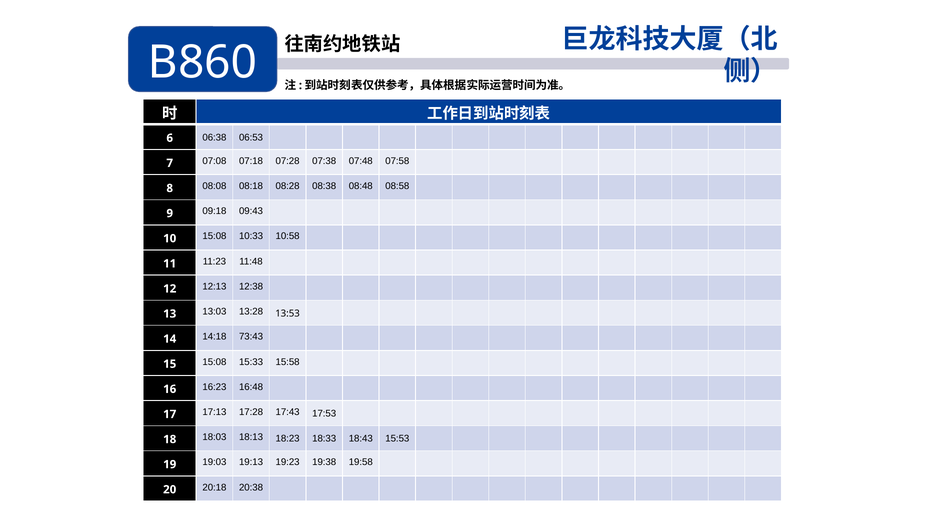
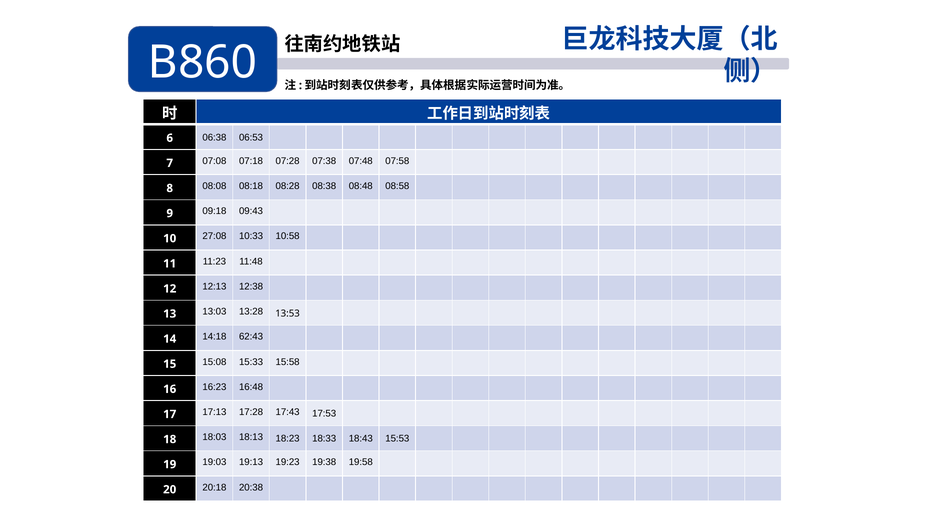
10 15:08: 15:08 -> 27:08 (214, 236)
73:43: 73:43 -> 62:43 (251, 337)
